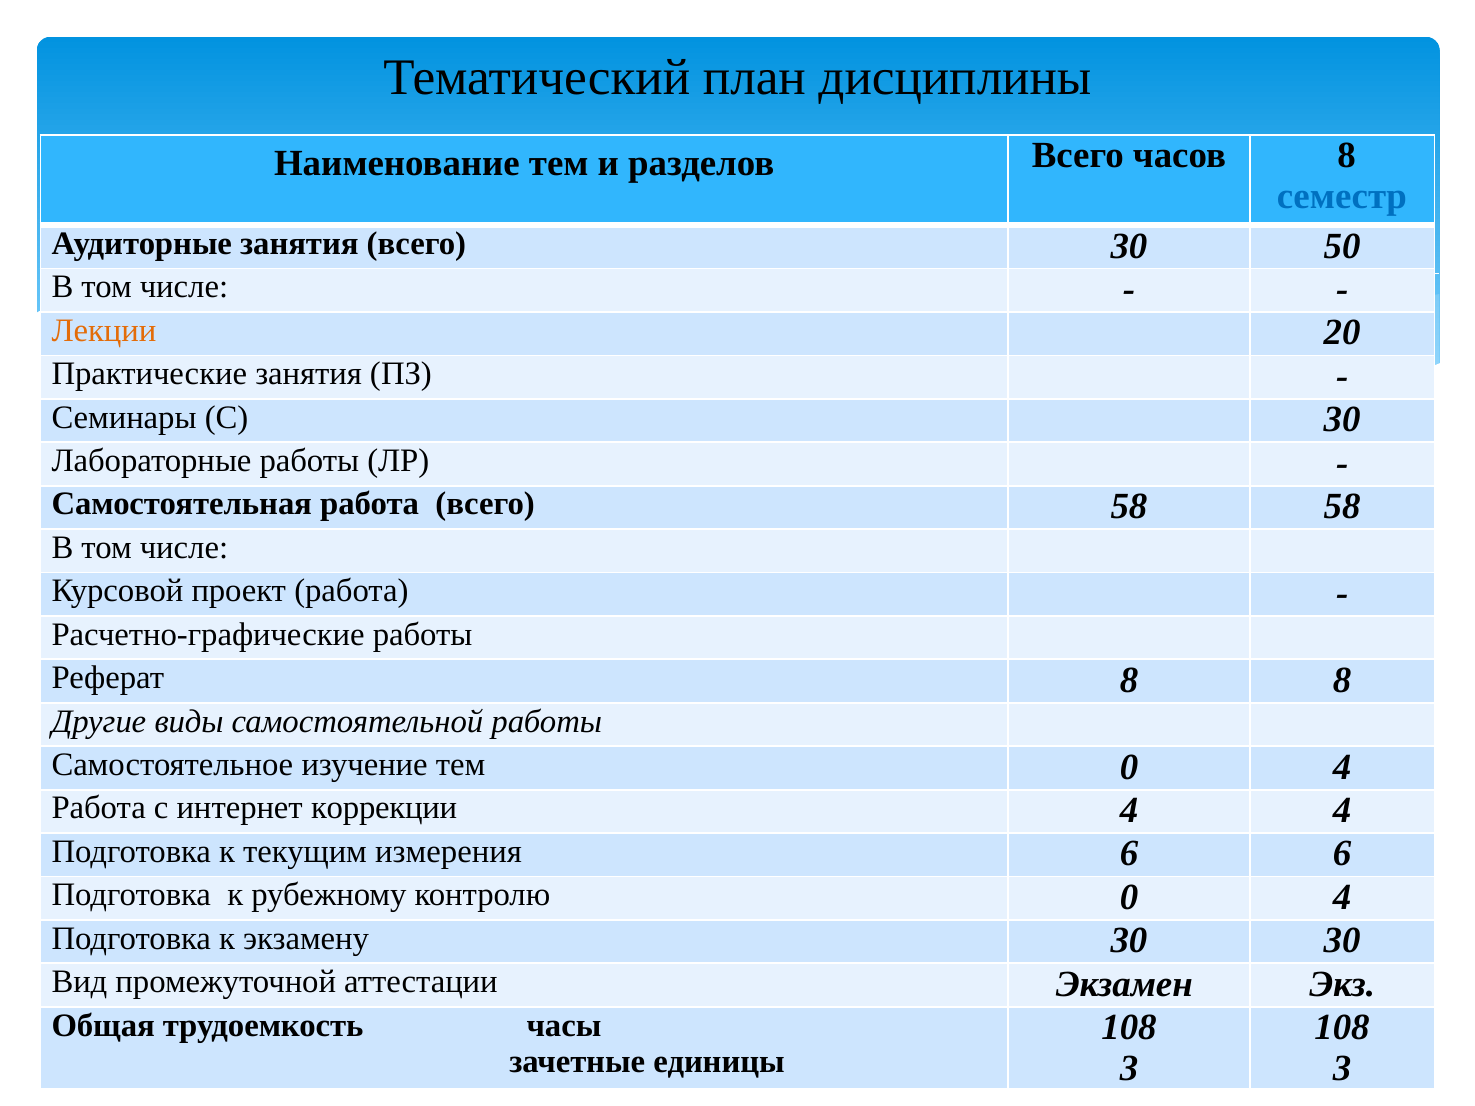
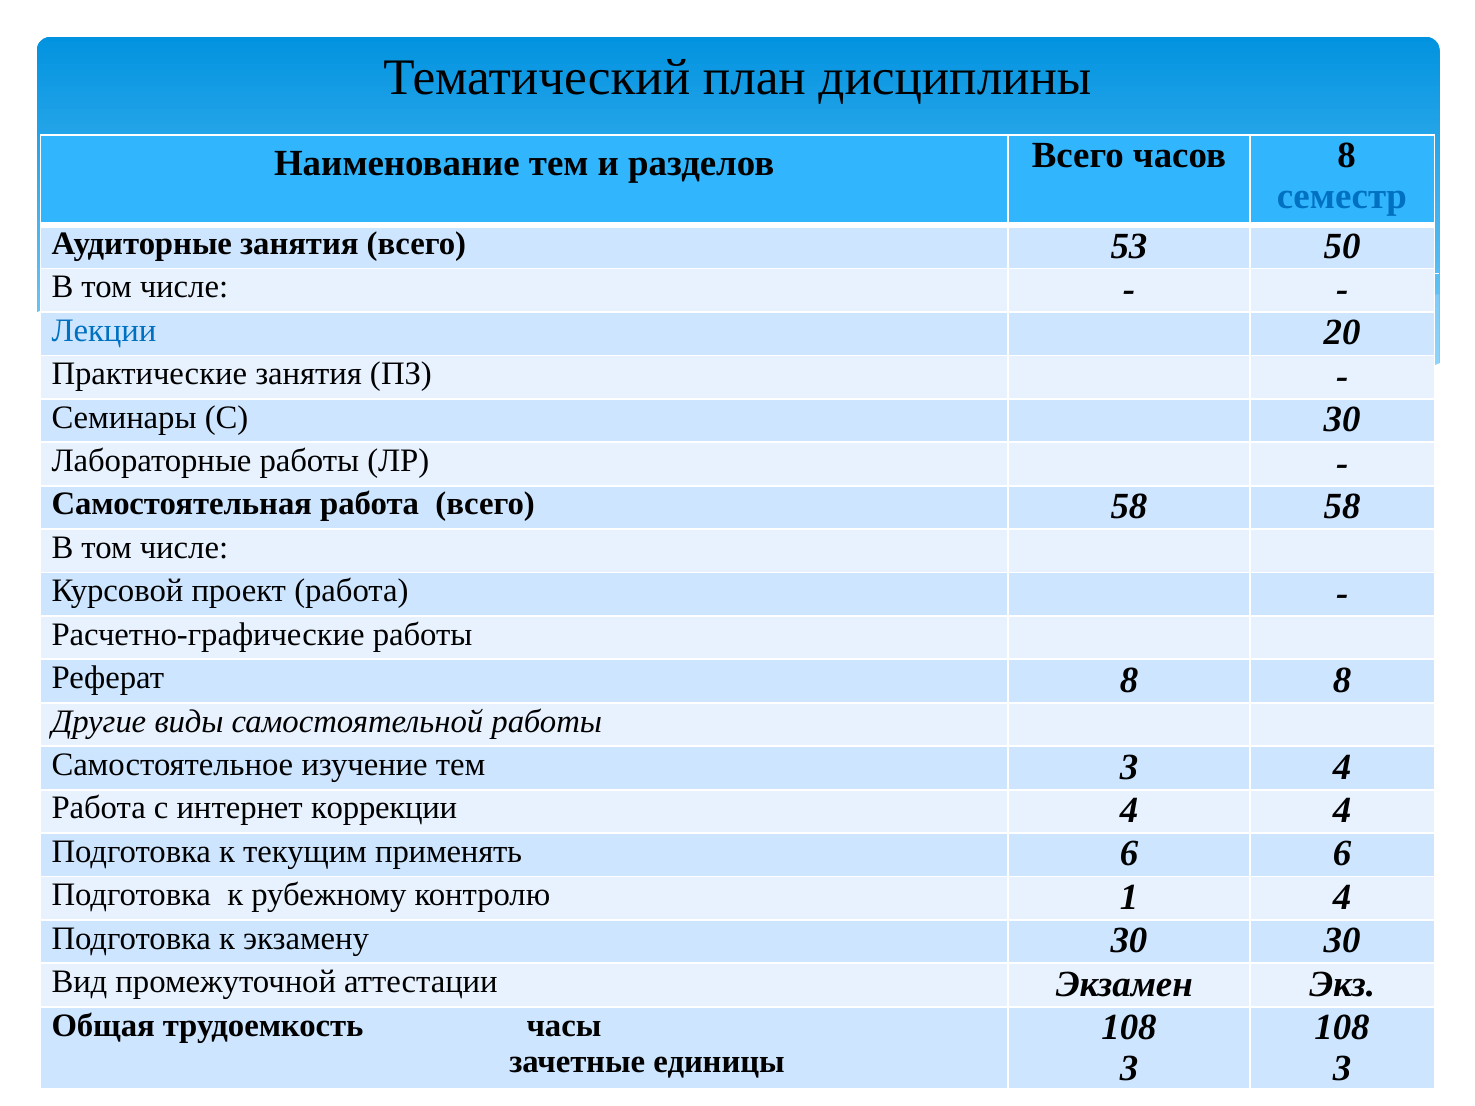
всего 30: 30 -> 53 (1129, 246)
Лекции colour: orange -> blue (104, 330)
тем 0: 0 -> 3 (1129, 767)
измерения: измерения -> применять (449, 852)
контролю 0: 0 -> 1 (1129, 897)
